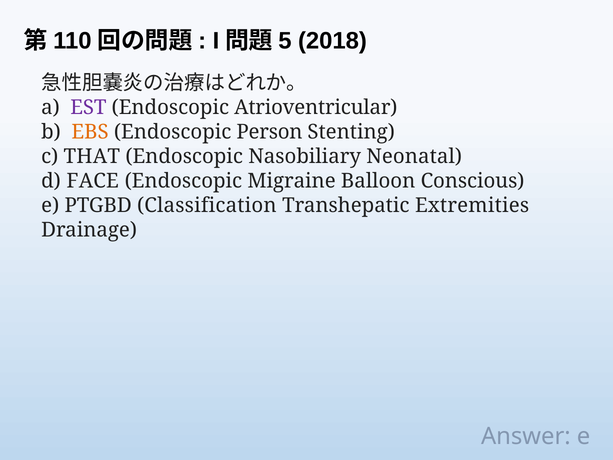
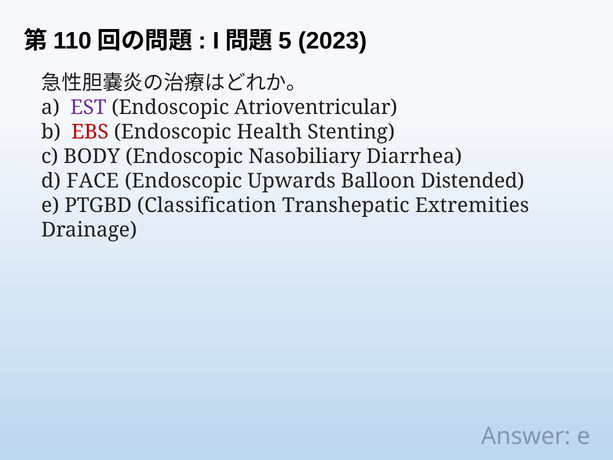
2018: 2018 -> 2023 (332, 41)
EBS colour: orange -> red (90, 132)
Person: Person -> Health (269, 132)
THAT: THAT -> BODY (92, 156)
Neonatal: Neonatal -> Diarrhea (414, 156)
Migraine: Migraine -> Upwards (292, 181)
Conscious: Conscious -> Distended (473, 181)
